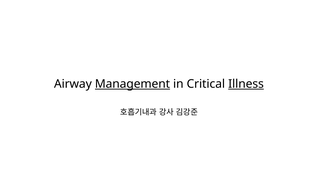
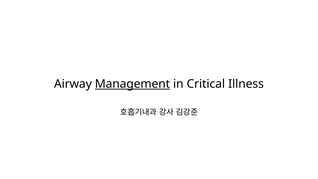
Illness underline: present -> none (246, 84)
